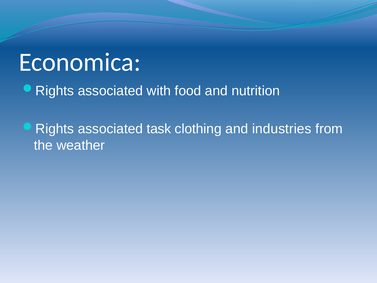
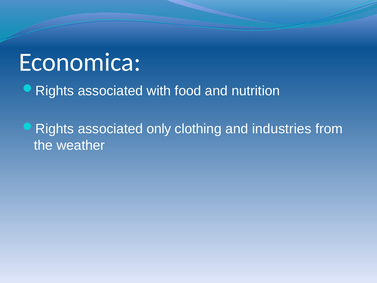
task: task -> only (159, 129)
